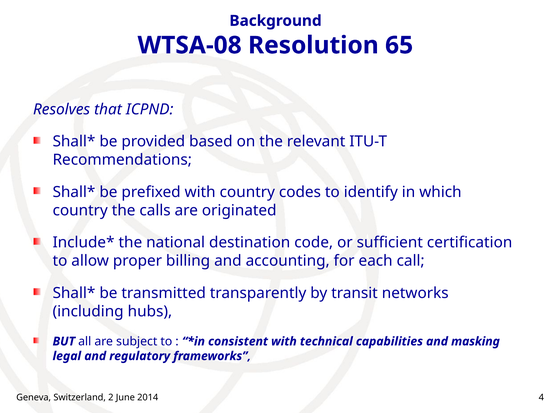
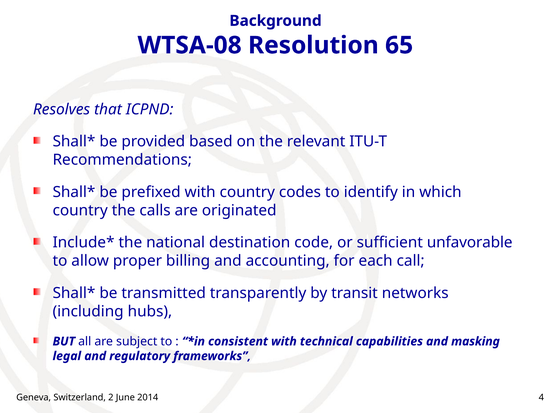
certification: certification -> unfavorable (470, 243)
